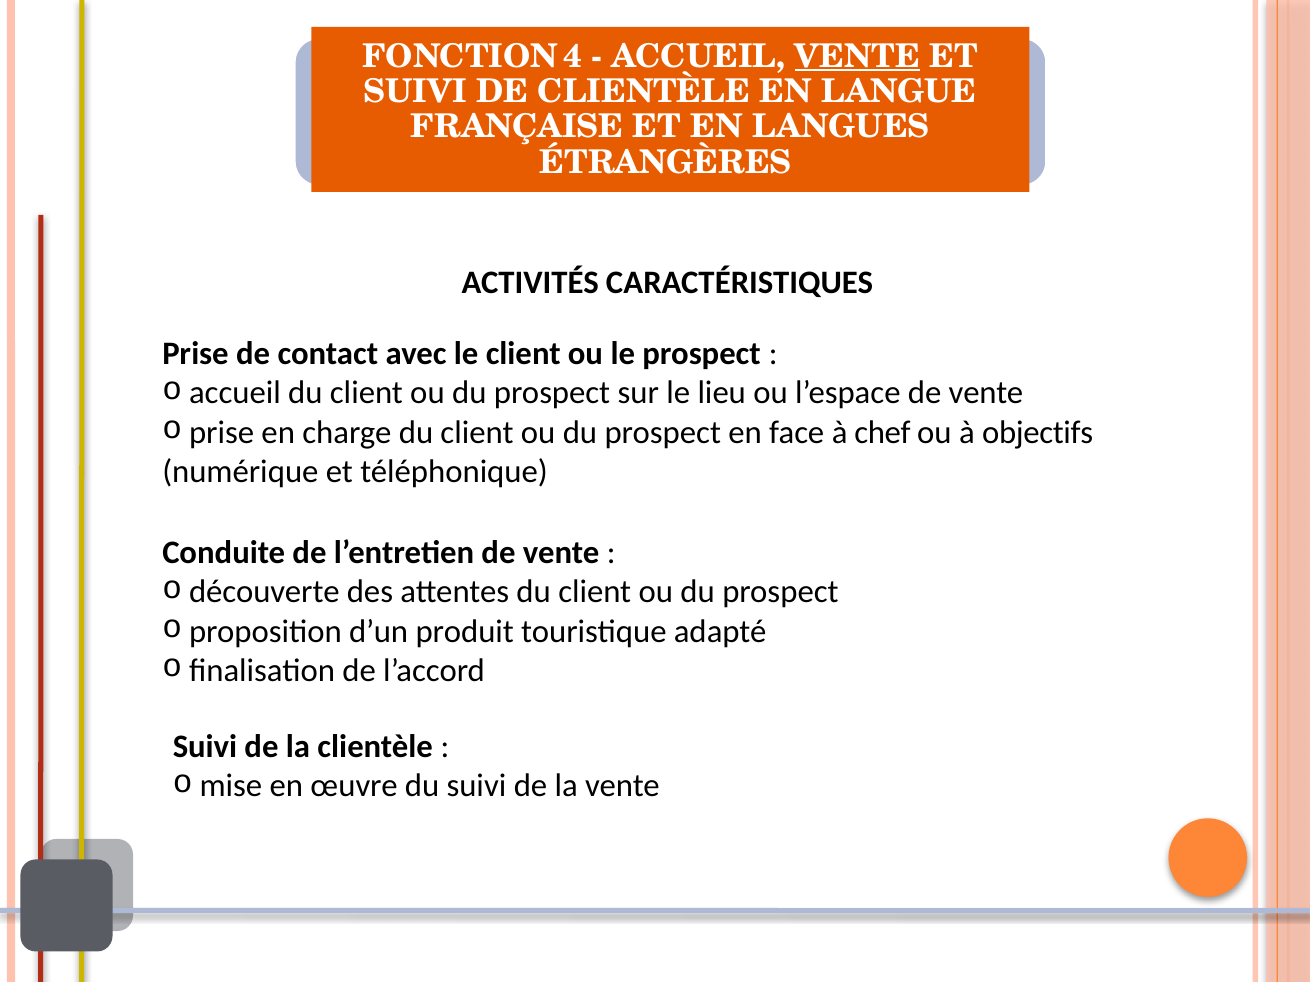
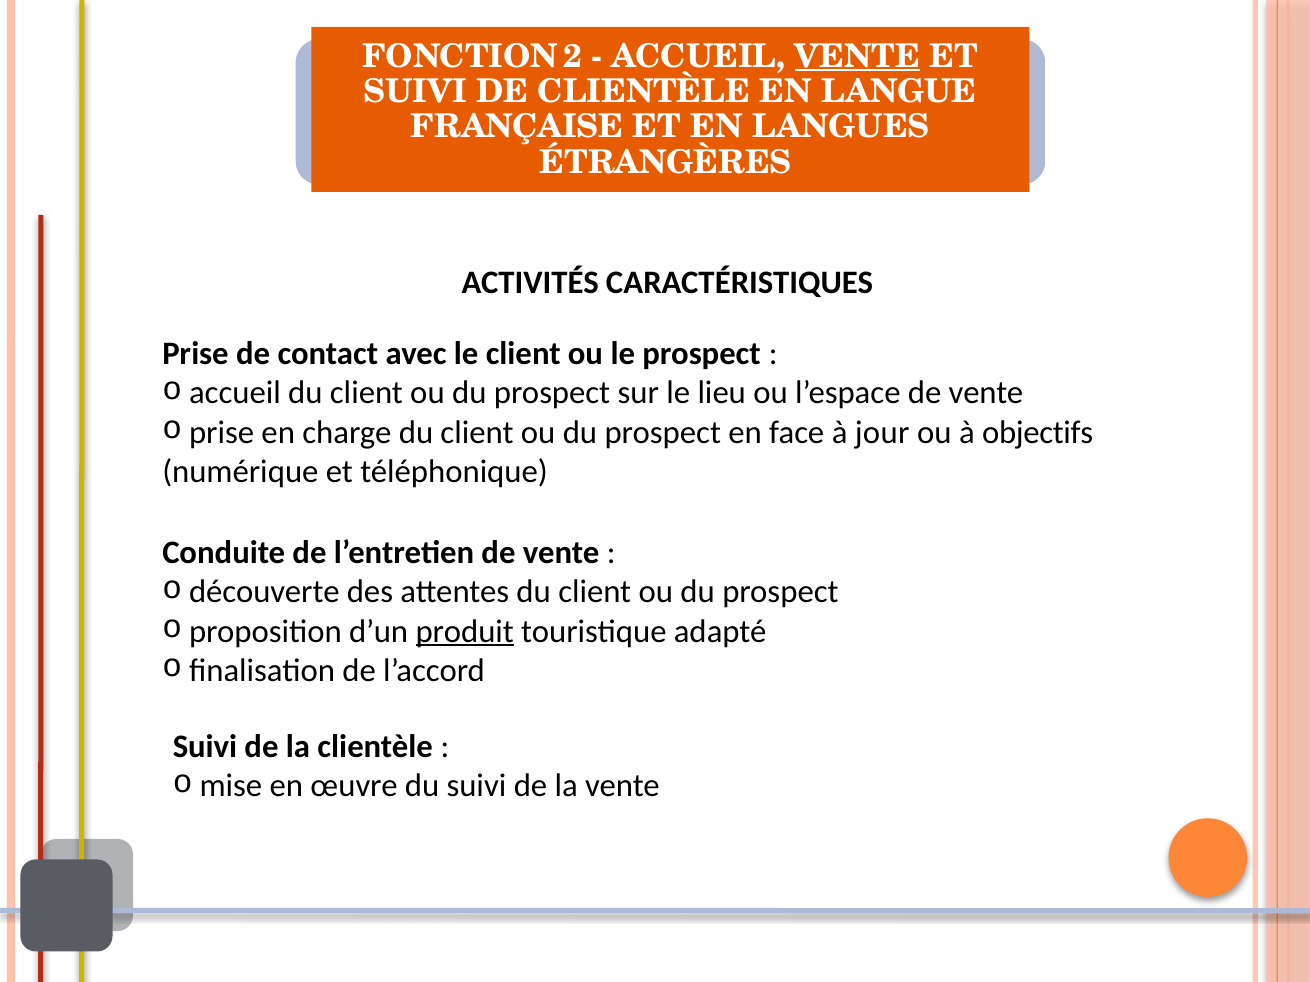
4: 4 -> 2 (573, 56)
chef: chef -> jour (882, 432)
produit underline: none -> present (465, 632)
